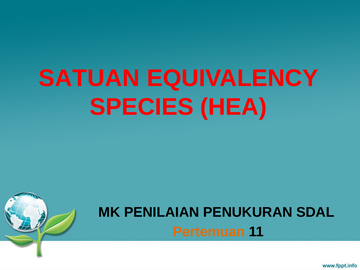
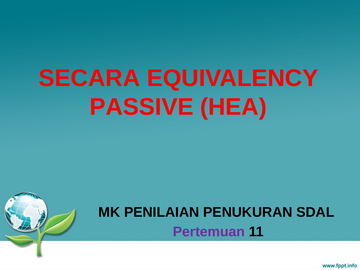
SATUAN: SATUAN -> SECARA (89, 78)
SPECIES: SPECIES -> PASSIVE (142, 107)
Pertemuan colour: orange -> purple (209, 232)
